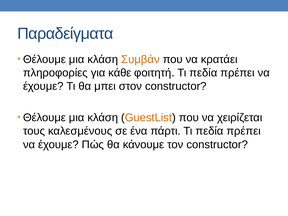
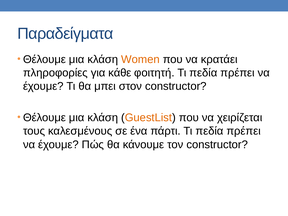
Συμβάν: Συμβάν -> Women (140, 59)
